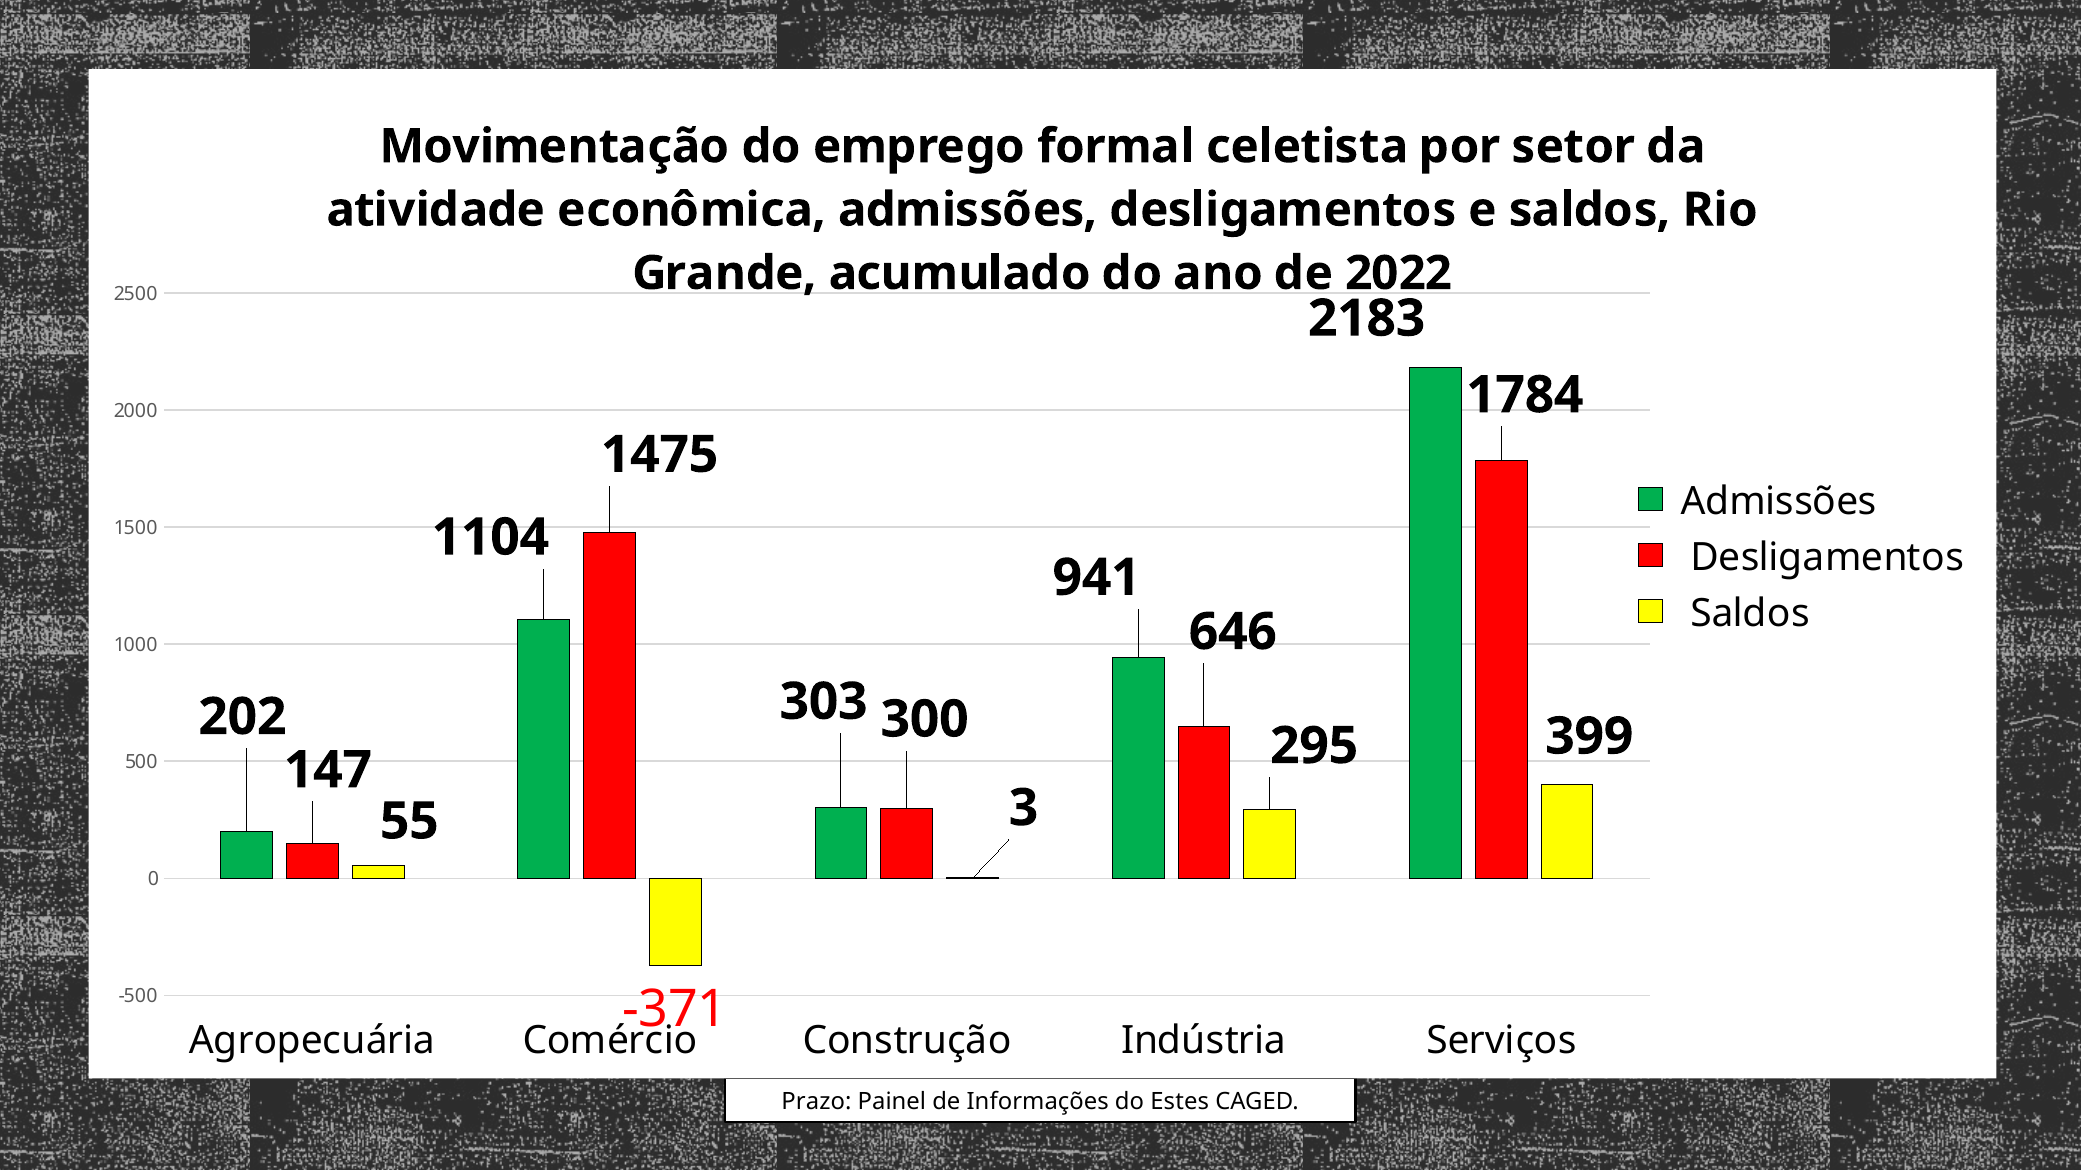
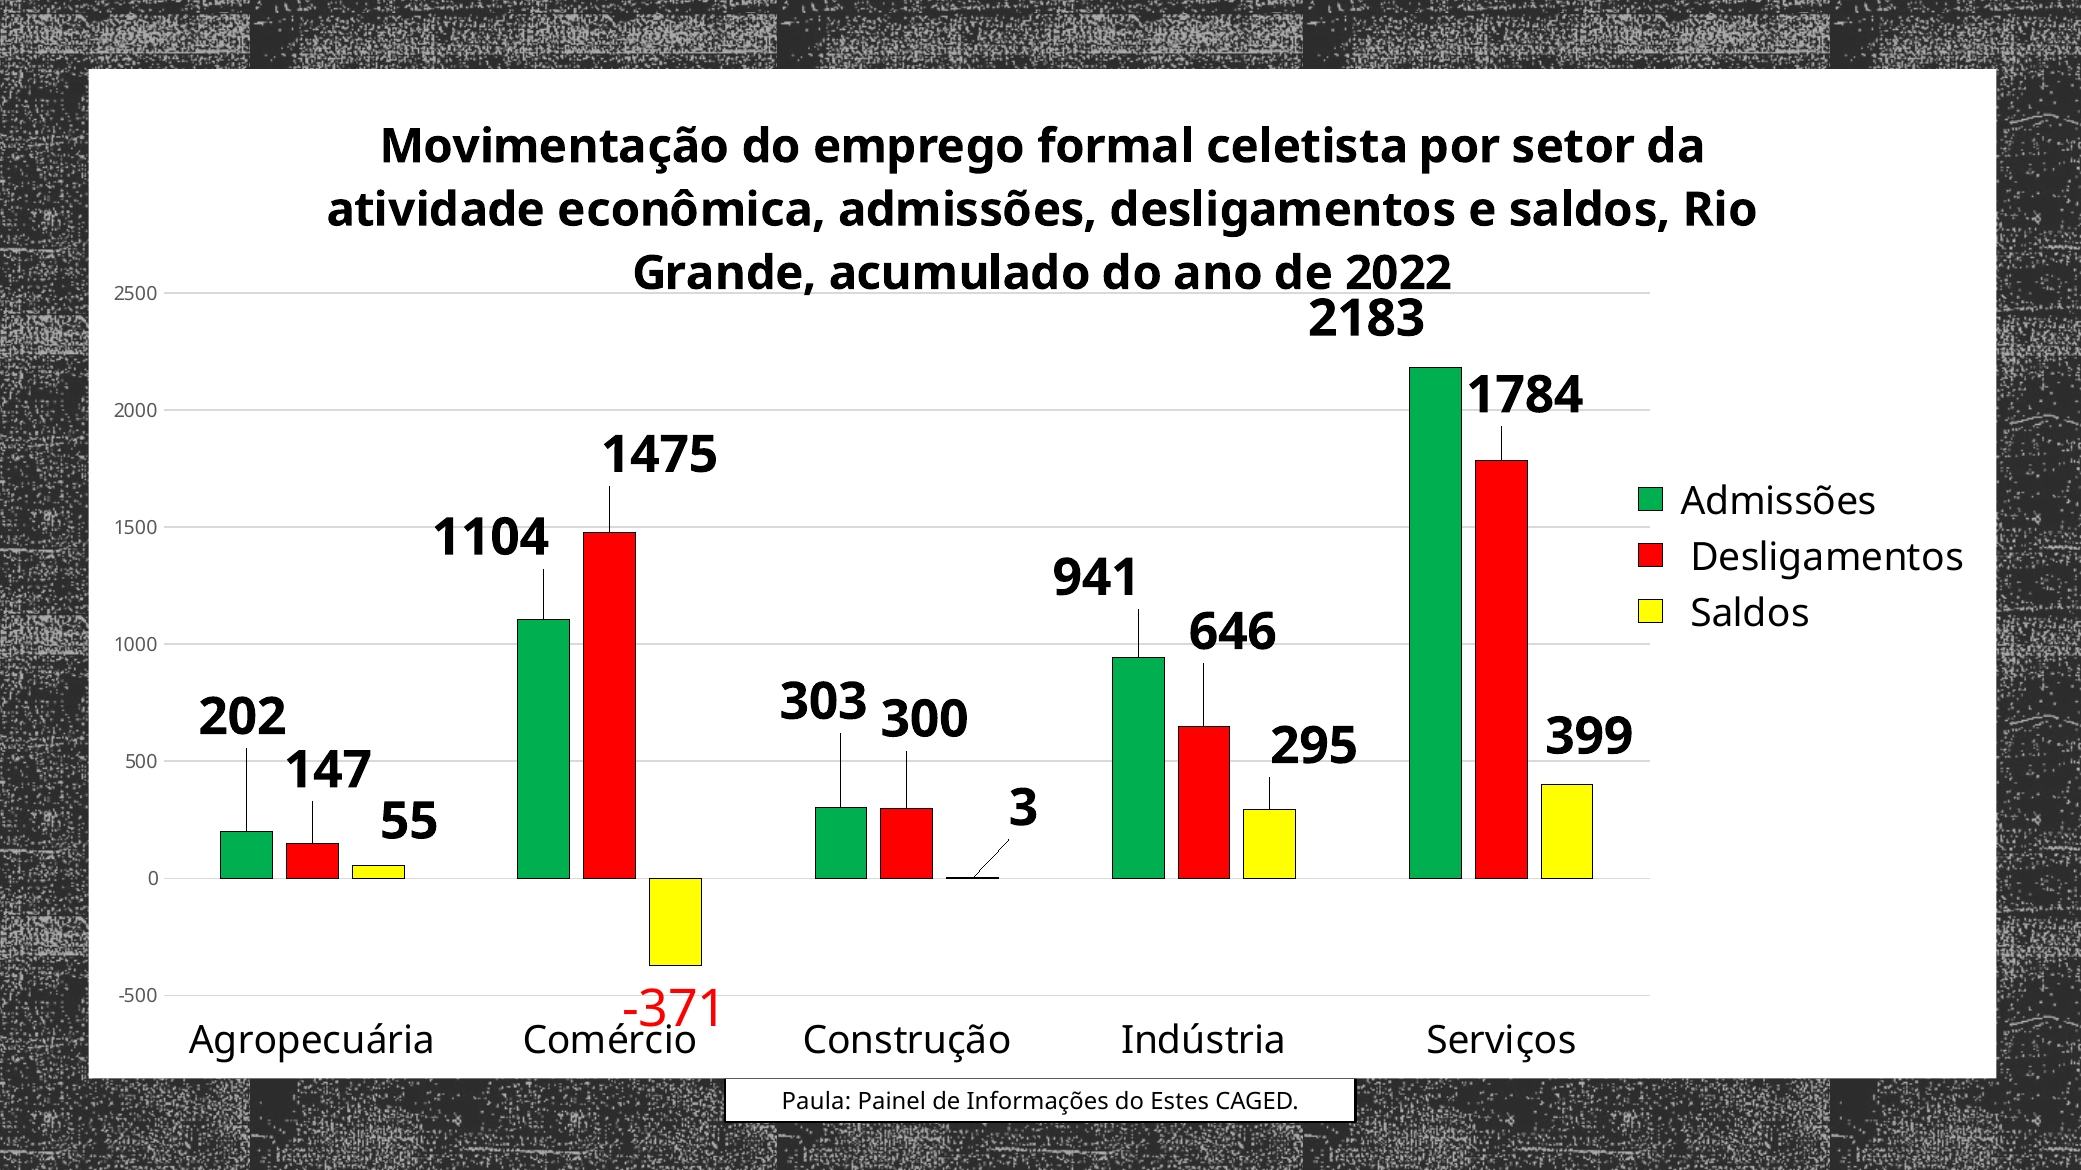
Prazo: Prazo -> Paula (816, 1102)
